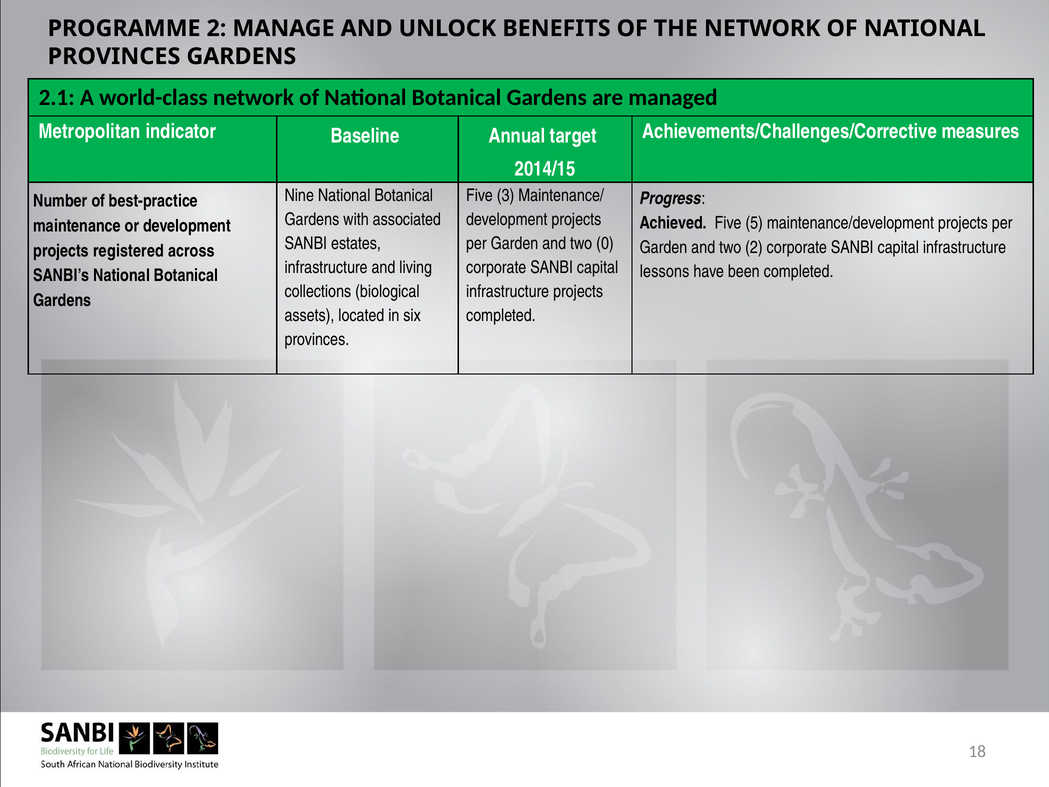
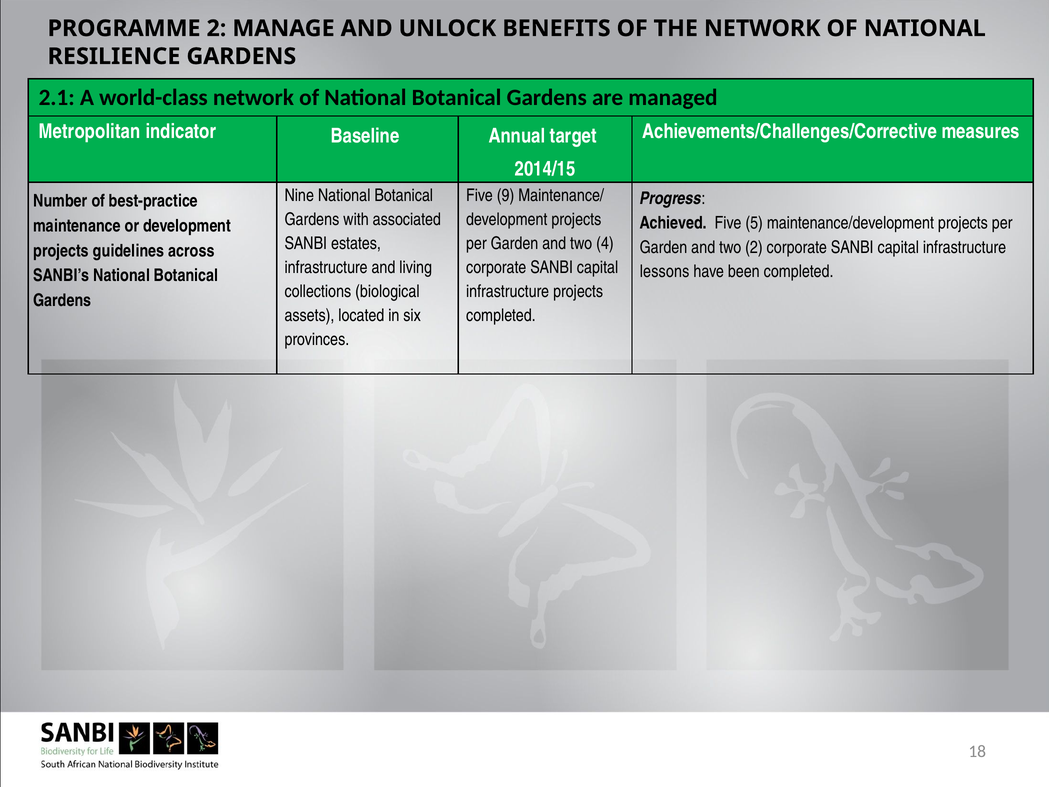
PROVINCES: PROVINCES -> RESILIENCE (114, 56)
3: 3 -> 9 (506, 195)
0: 0 -> 4 (605, 243)
registered: registered -> guidelines (129, 251)
